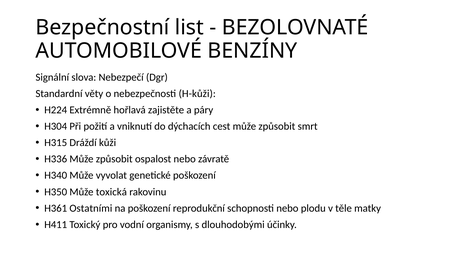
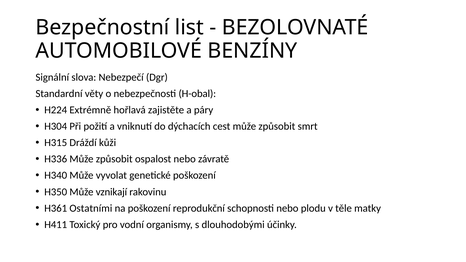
H-kůži: H-kůži -> H-obal (197, 94)
toxická: toxická -> vznikají (111, 192)
